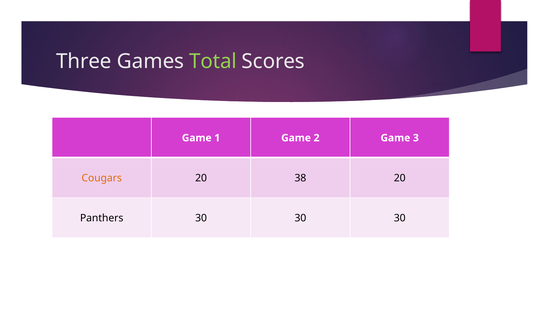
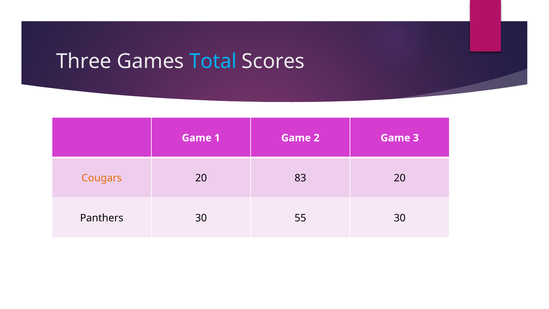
Total colour: light green -> light blue (213, 61)
38: 38 -> 83 (300, 178)
Panthers 30 30: 30 -> 55 (300, 218)
